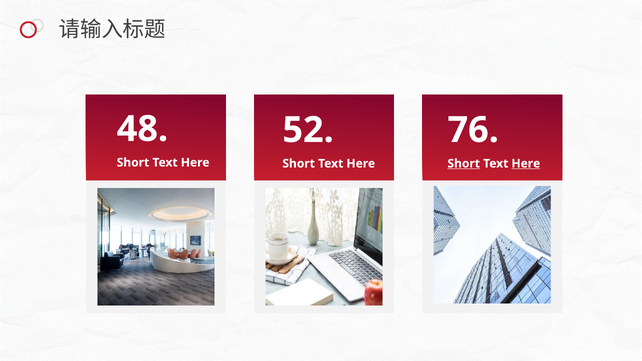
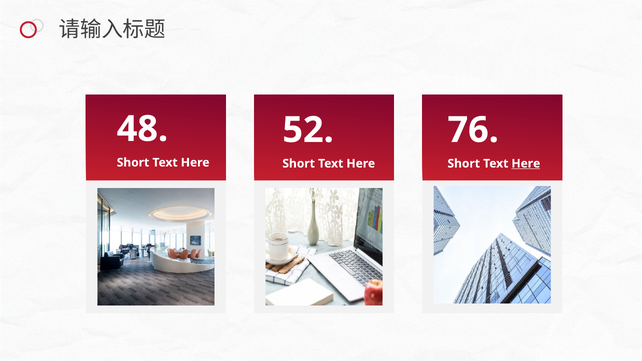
Short underline: present -> none (464, 164)
